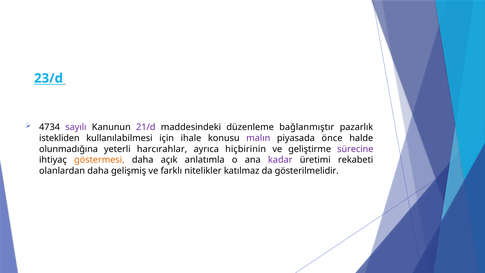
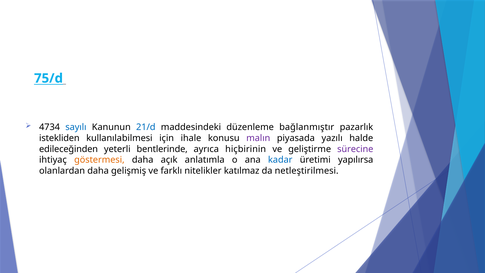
23/d: 23/d -> 75/d (48, 78)
sayılı colour: purple -> blue (76, 127)
21/d colour: purple -> blue (146, 127)
önce: önce -> yazılı (332, 138)
olunmadığına: olunmadığına -> edileceğinden (69, 149)
harcırahlar: harcırahlar -> bentlerinde (162, 149)
kadar colour: purple -> blue (280, 160)
rekabeti: rekabeti -> yapılırsa (356, 160)
gösterilmelidir: gösterilmelidir -> netleştirilmesi (307, 171)
